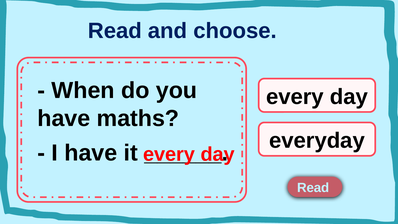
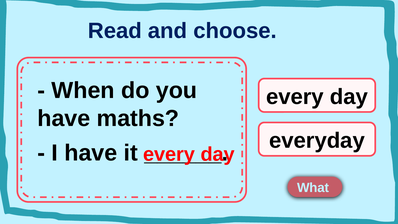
Read: Read -> What (313, 188)
